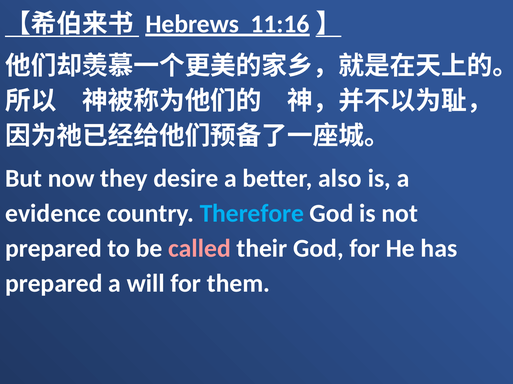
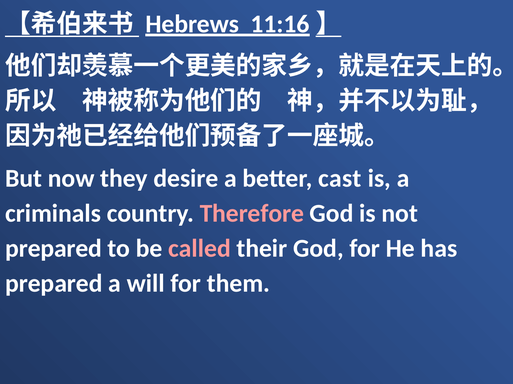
also: also -> cast (340, 179)
evidence: evidence -> criminals (53, 214)
Therefore colour: light blue -> pink (252, 214)
